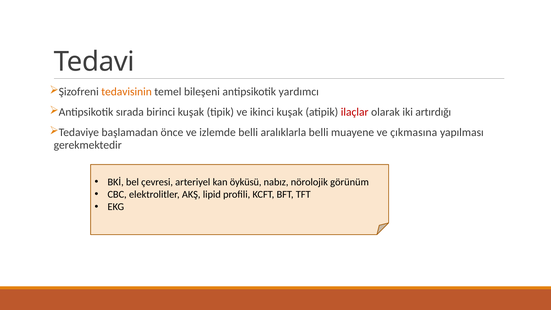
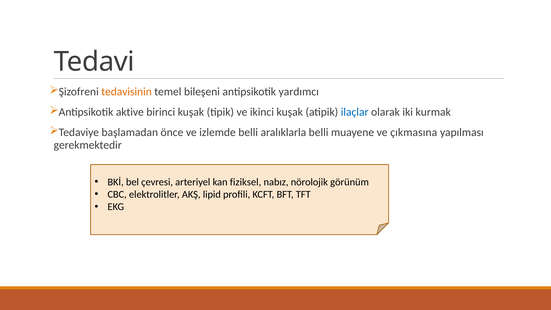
sırada: sırada -> aktive (130, 112)
ilaçlar colour: red -> blue (355, 112)
artırdığı: artırdığı -> kurmak (433, 112)
öyküsü: öyküsü -> fiziksel (246, 182)
